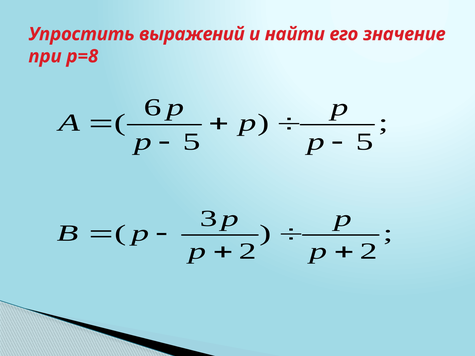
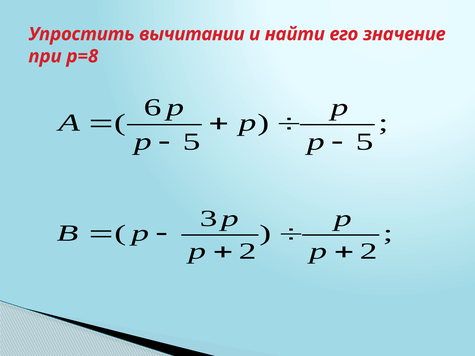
выражений: выражений -> вычитании (192, 34)
